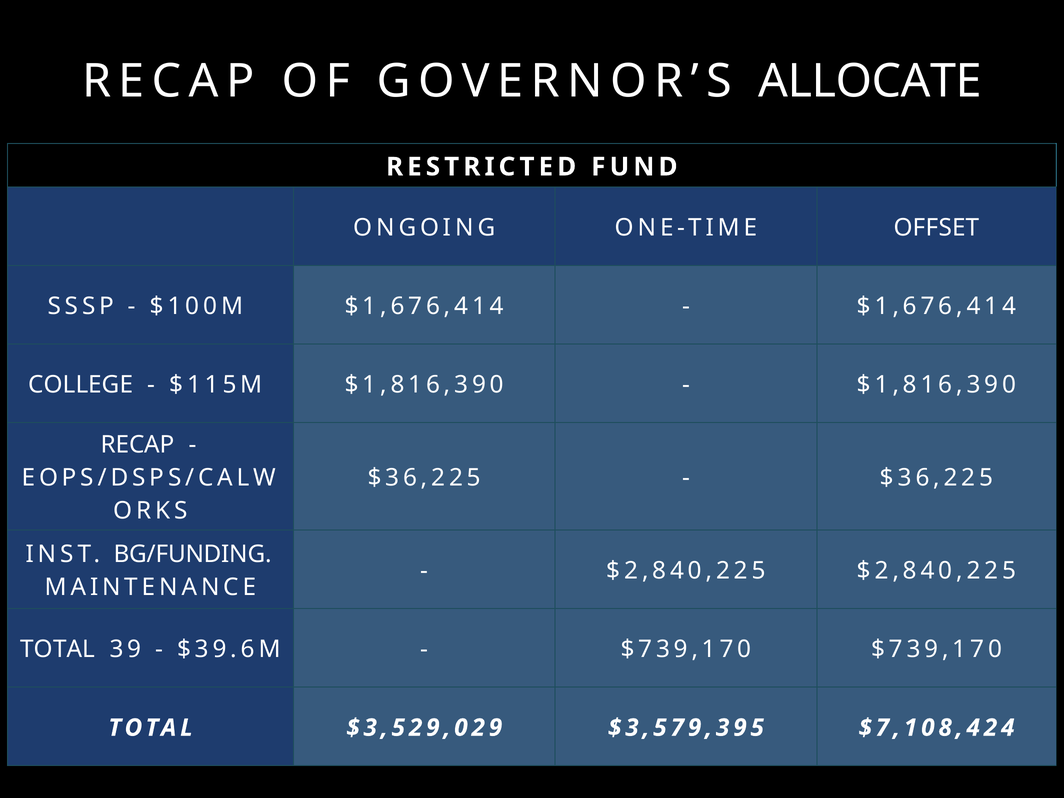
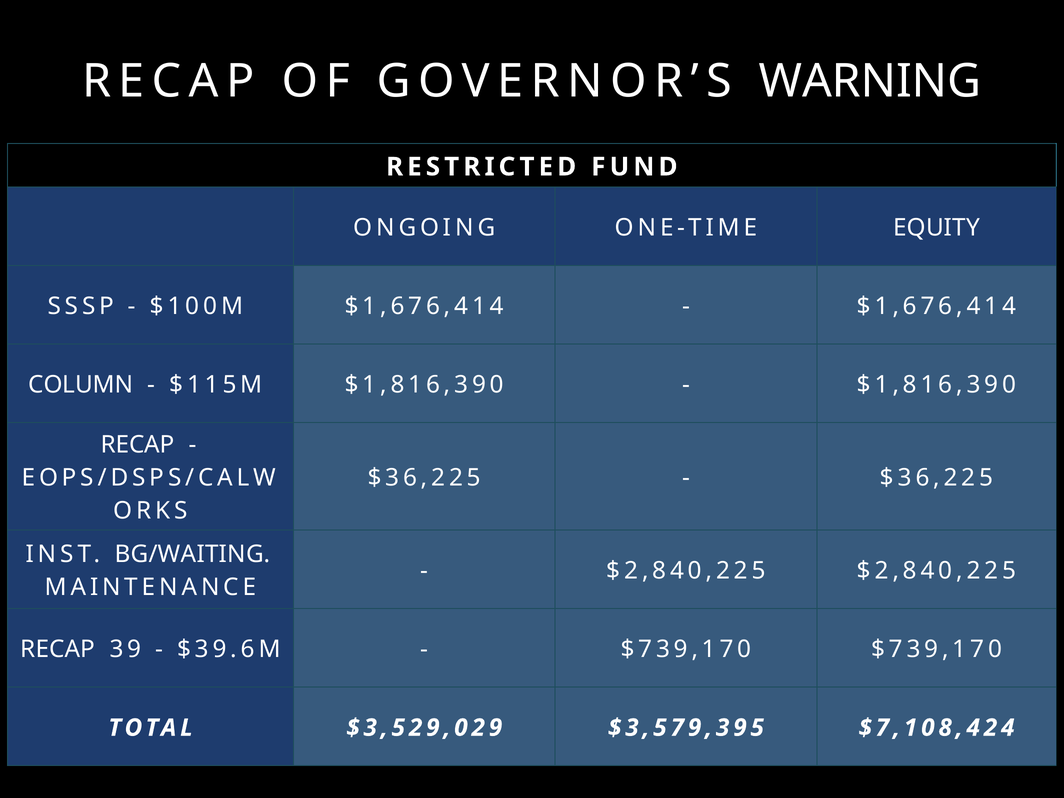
ALLOCATE: ALLOCATE -> WARNING (870, 81)
OFFSET: OFFSET -> EQUITY (937, 228)
COLLEGE: COLLEGE -> COLUMN (81, 385)
BG/FUNDING: BG/FUNDING -> BG/WAITING (193, 554)
TOTAL: TOTAL -> RECAP (58, 649)
